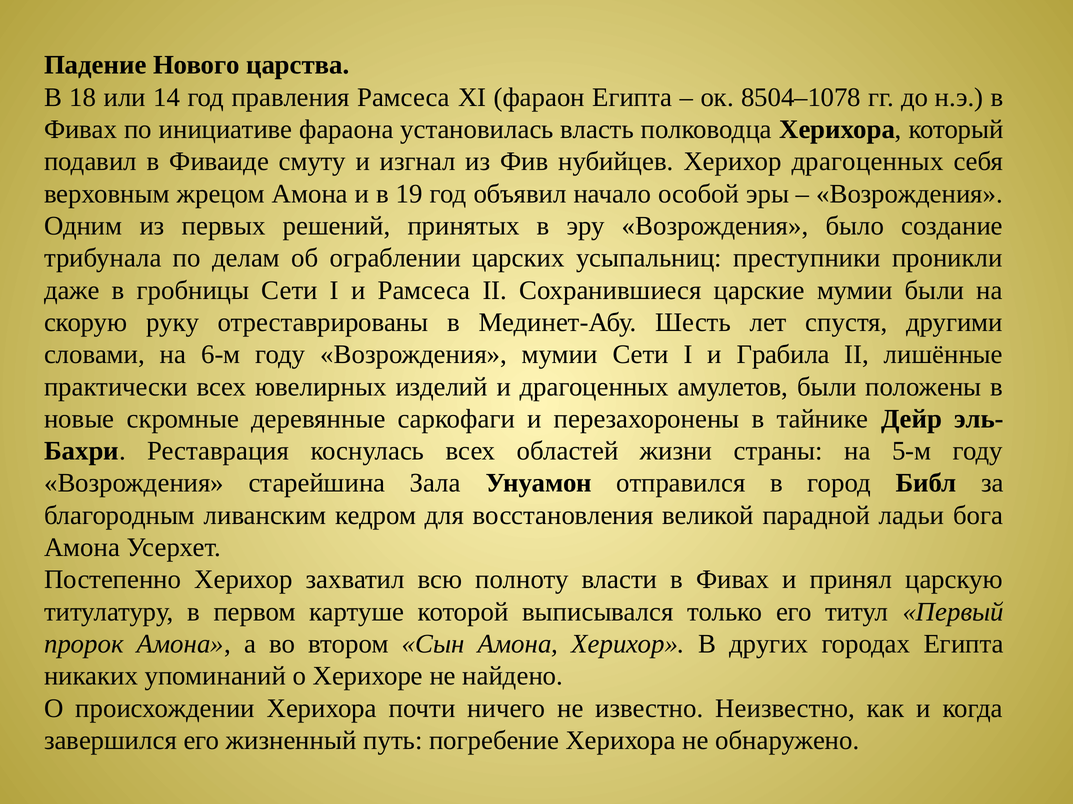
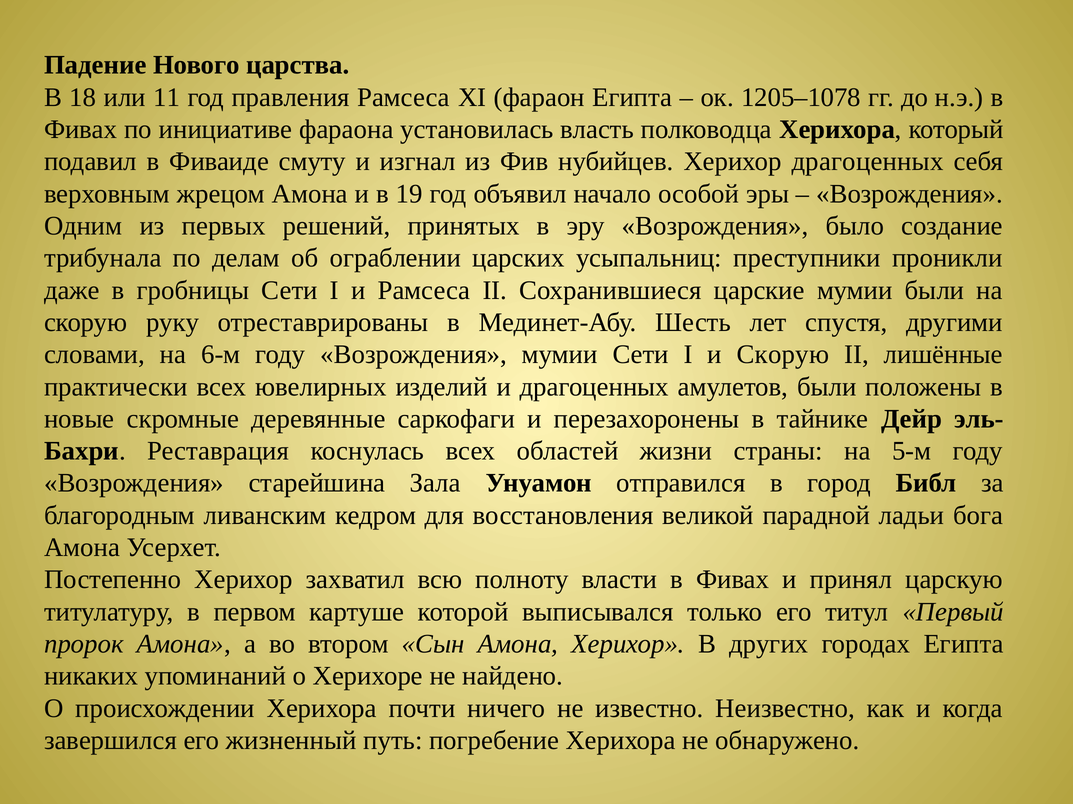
14: 14 -> 11 (167, 97)
8504–1078: 8504–1078 -> 1205–1078 (801, 97)
и Грабила: Грабила -> Скорую (783, 355)
